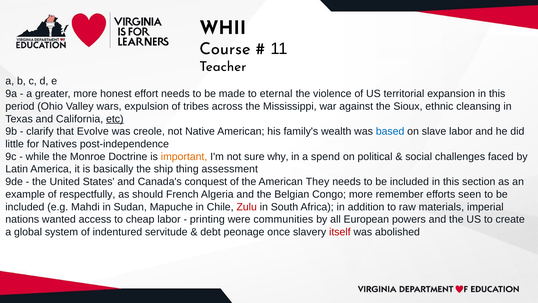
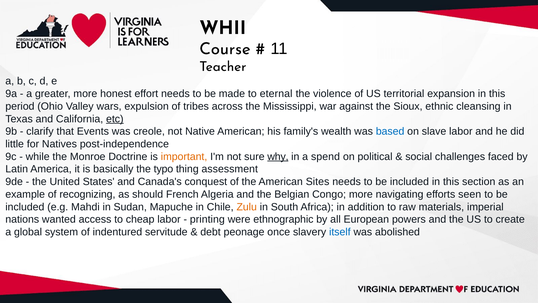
Evolve: Evolve -> Events (93, 131)
why underline: none -> present (278, 156)
ship: ship -> typo (163, 169)
They: They -> Sites (318, 182)
respectfully: respectfully -> recognizing (87, 194)
remember: remember -> navigating (400, 194)
Zulu colour: red -> orange (247, 207)
communities: communities -> ethnographic (283, 219)
itself colour: red -> blue (340, 232)
